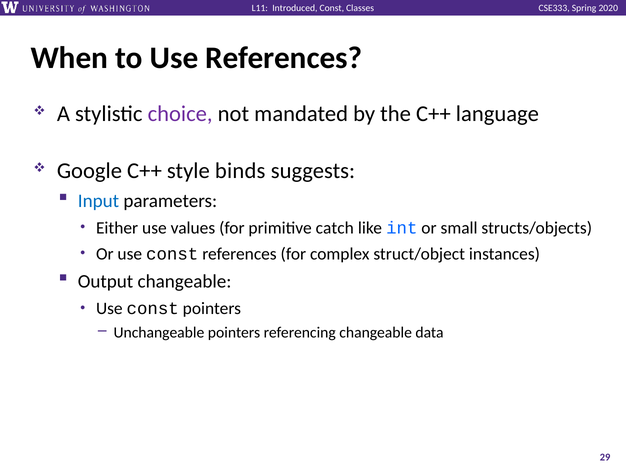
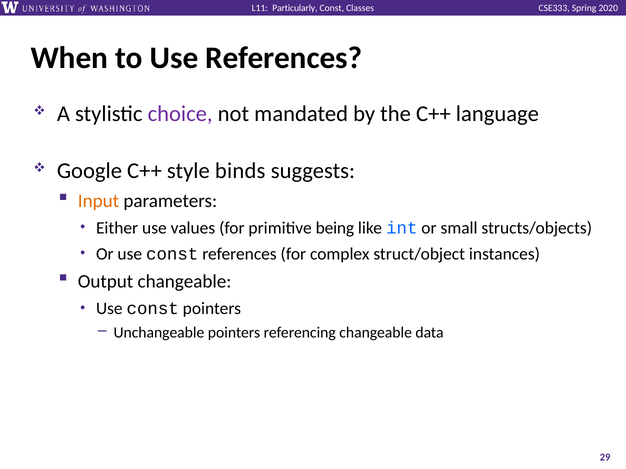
Introduced: Introduced -> Particularly (295, 8)
Input colour: blue -> orange (98, 201)
catch: catch -> being (335, 228)
